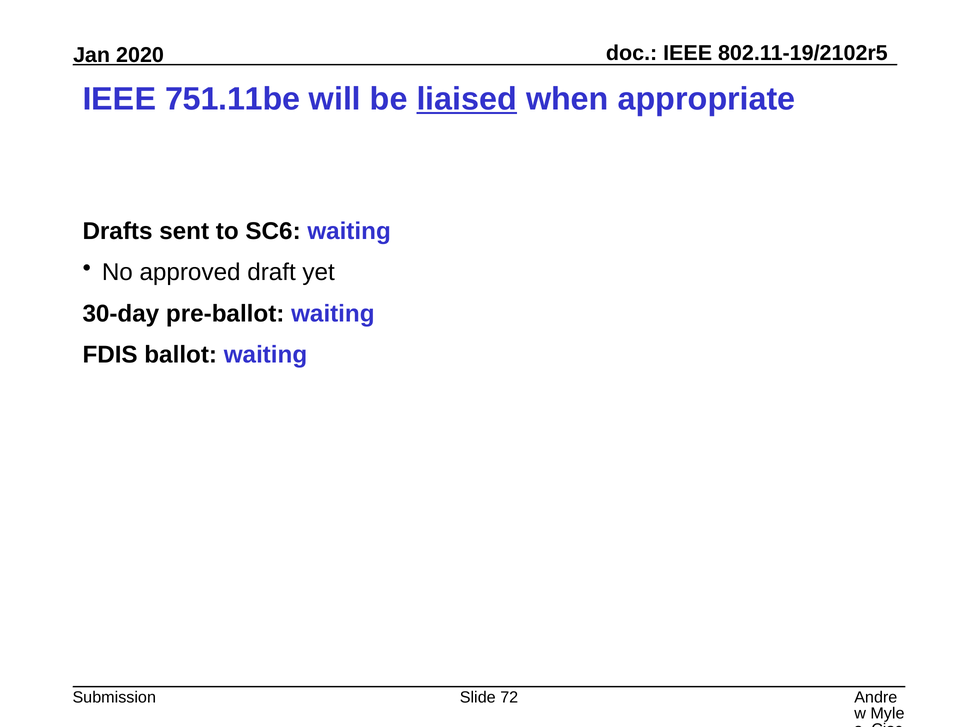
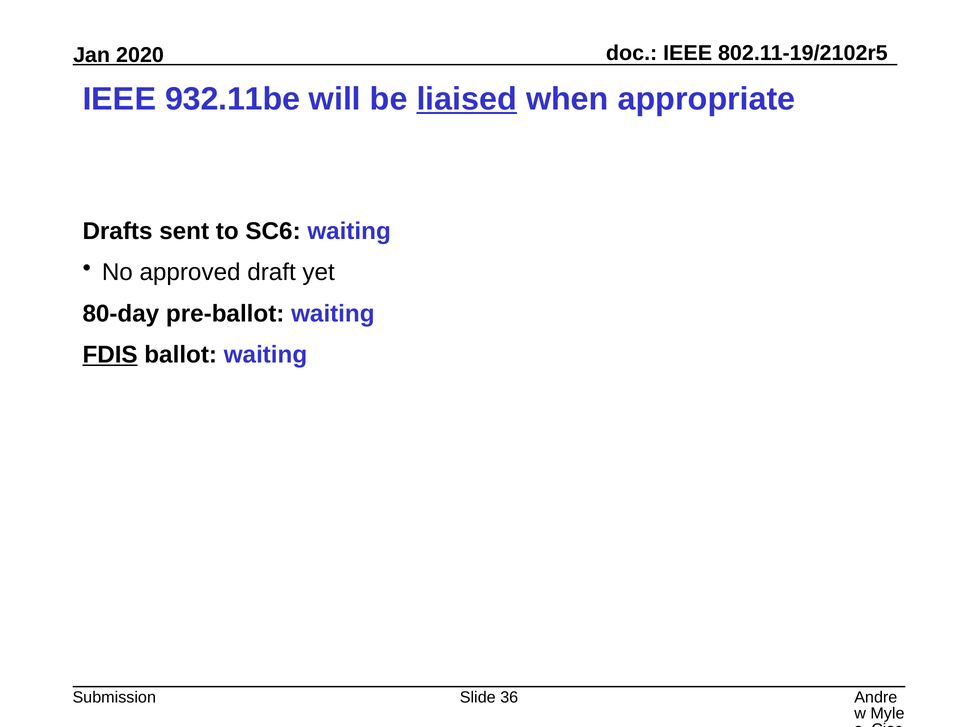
751.11be: 751.11be -> 932.11be (233, 99)
30-day: 30-day -> 80-day (121, 314)
FDIS underline: none -> present (110, 355)
72: 72 -> 36 (509, 698)
